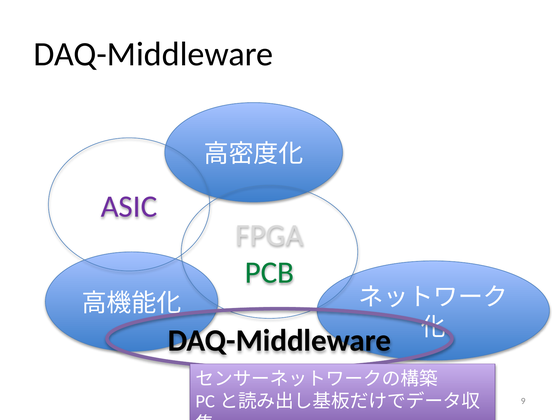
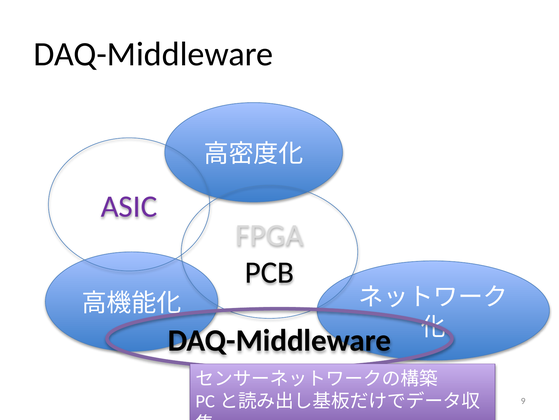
PCB colour: green -> black (269, 272)
